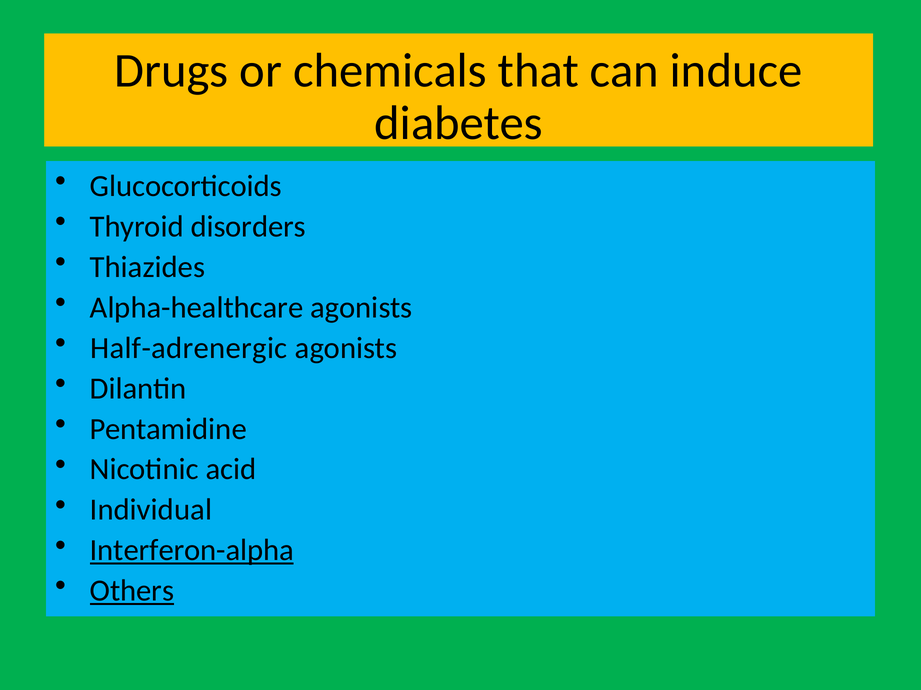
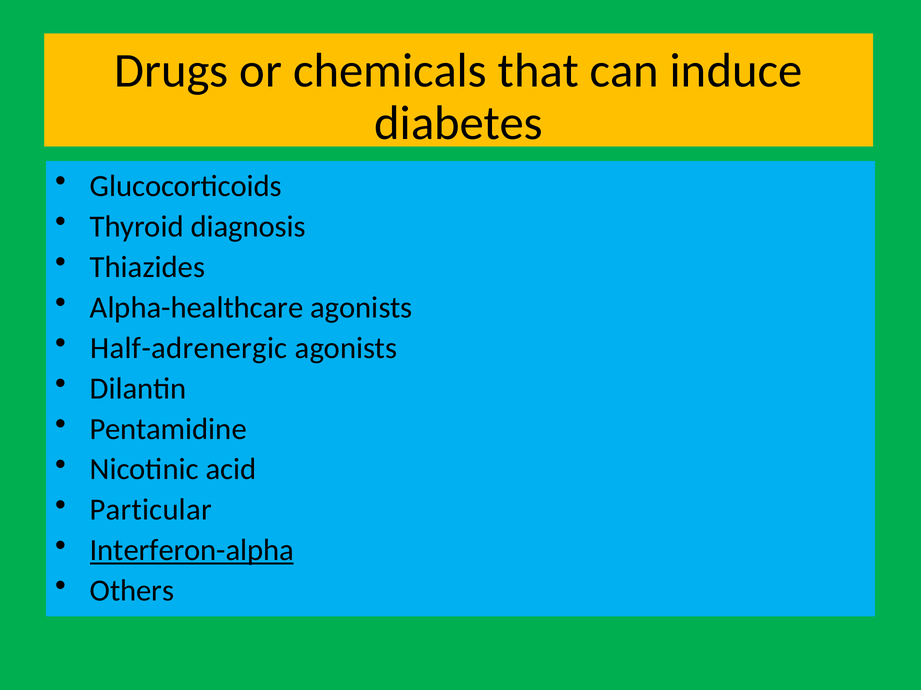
disorders: disorders -> diagnosis (248, 227)
Individual: Individual -> Particular (151, 510)
Others underline: present -> none (132, 591)
